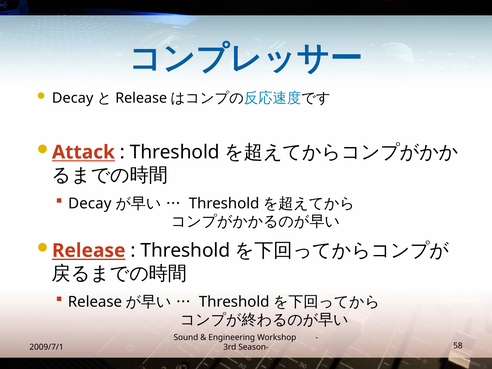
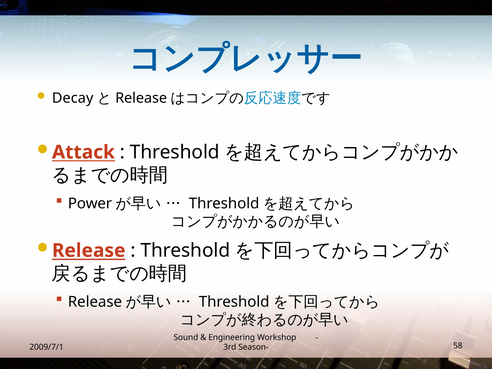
Decay: Decay -> Power (90, 204)
